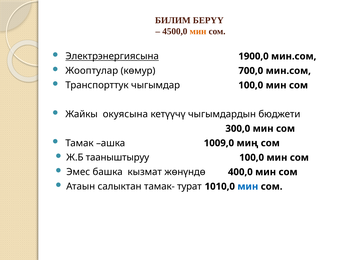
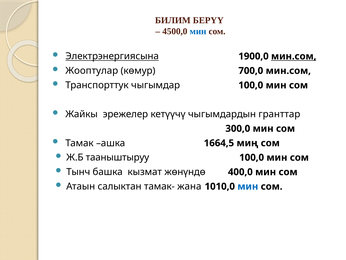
мин colour: orange -> blue (198, 31)
мин.сом underline: none -> present (294, 56)
окуясына: окуясына -> эрежелер (125, 114)
бюджети: бюджети -> гранттар (279, 114)
1009,0: 1009,0 -> 1664,5 (219, 143)
Эмес: Эмес -> Тынч (78, 172)
турат: турат -> жана (189, 186)
